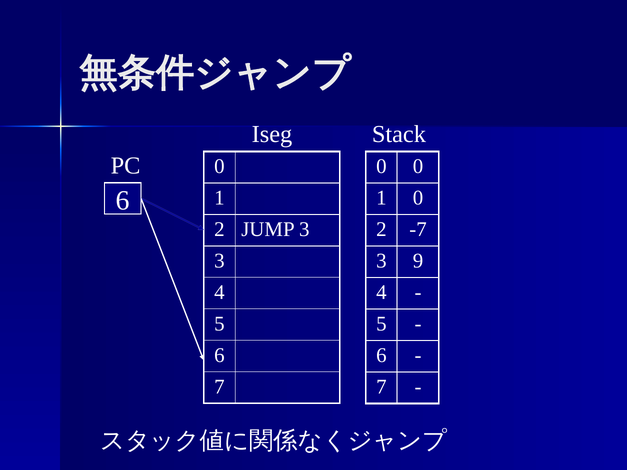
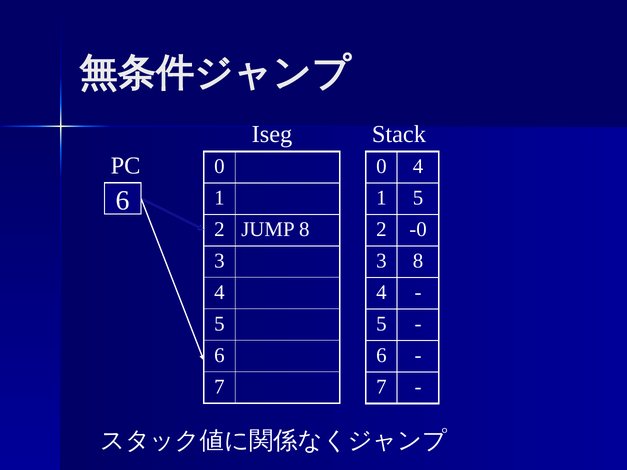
0 0: 0 -> 4 (418, 166)
1 0: 0 -> 5 (418, 198)
JUMP 3: 3 -> 8 (304, 229)
-7: -7 -> -0 (418, 229)
3 9: 9 -> 8 (418, 261)
